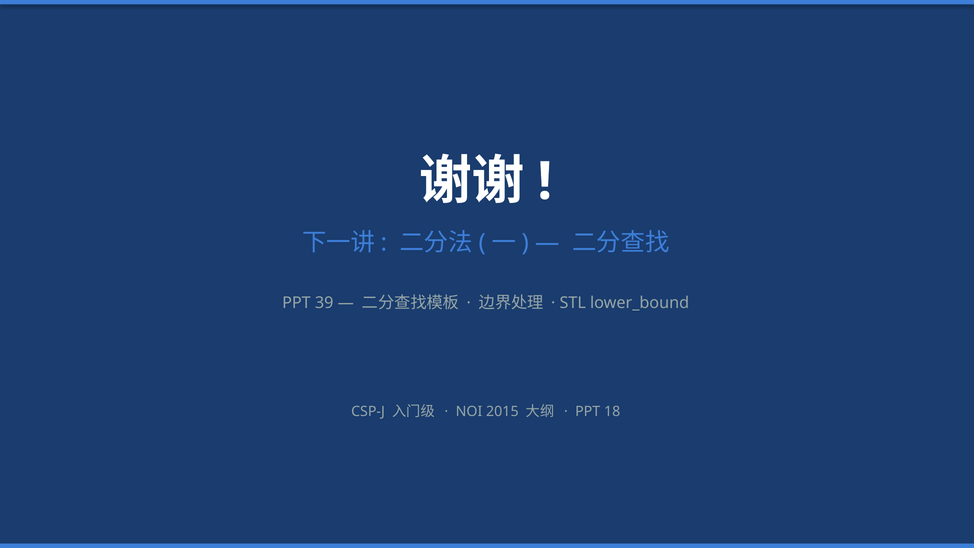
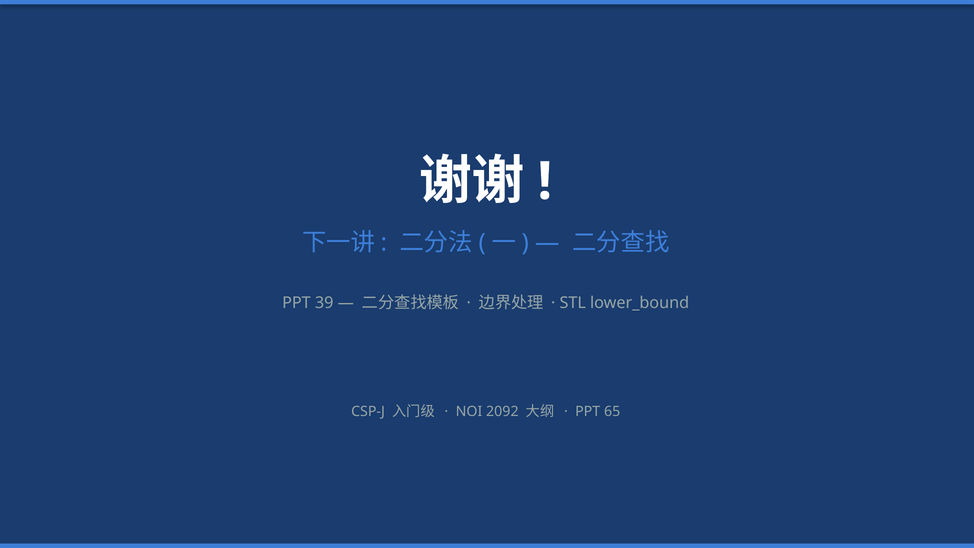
2015: 2015 -> 2092 (502, 411)
18: 18 -> 65 (612, 411)
